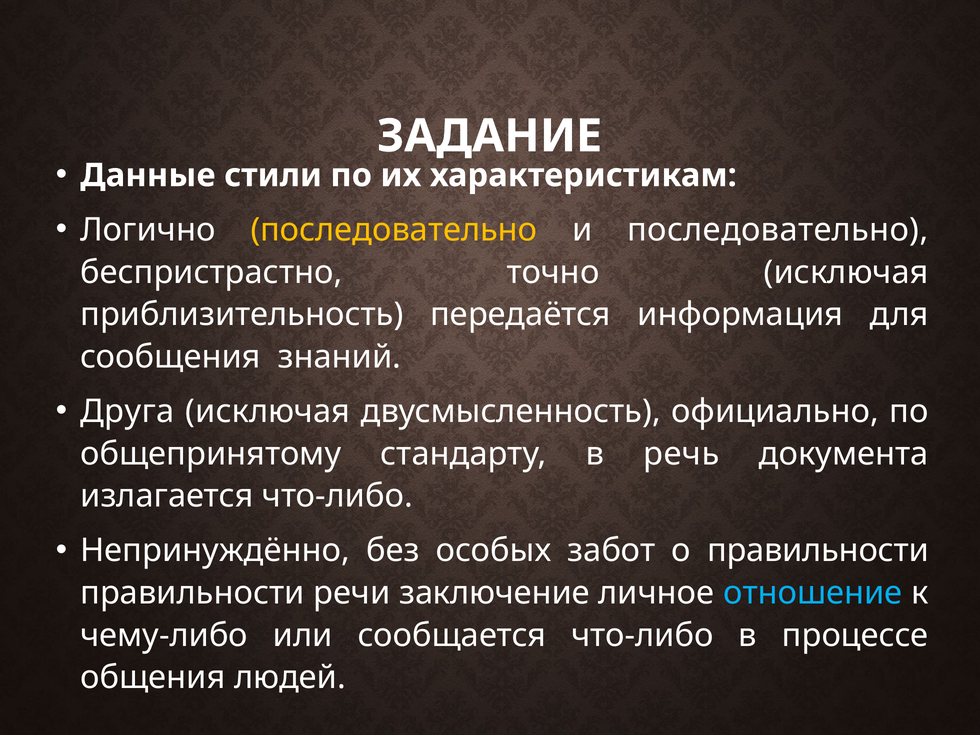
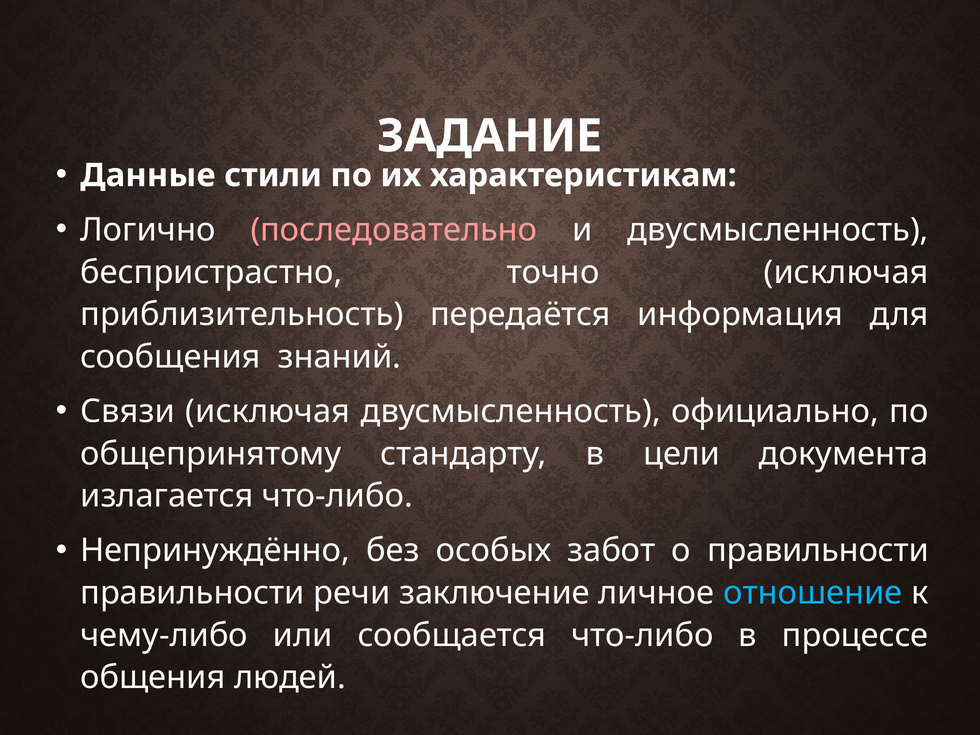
последовательно colour: yellow -> pink (394, 230)
и последовательно: последовательно -> двусмысленность (778, 230)
Друга: Друга -> Связи (128, 411)
речь: речь -> цели (682, 454)
